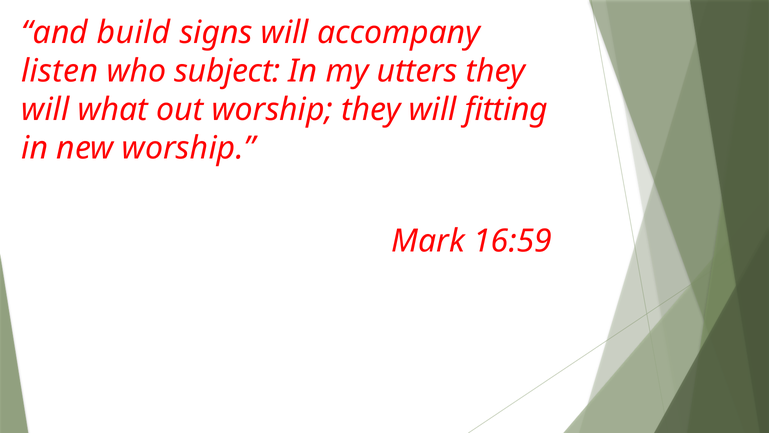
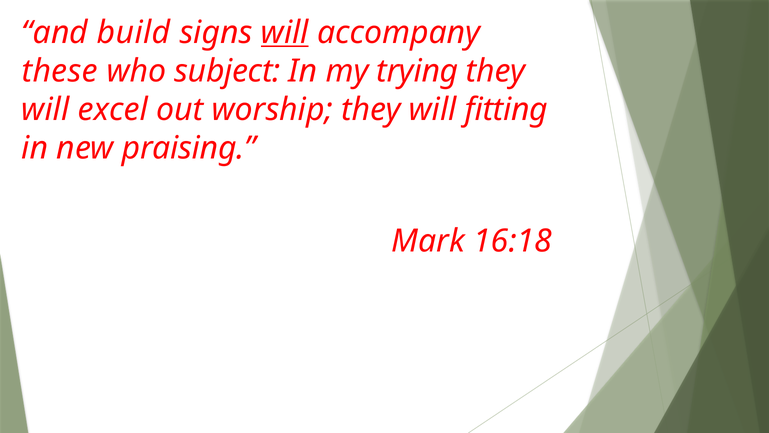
will underline: none -> present (285, 32)
listen: listen -> these (60, 71)
utters: utters -> trying (417, 71)
what: what -> excel (113, 109)
new worship: worship -> praising (189, 148)
16:59: 16:59 -> 16:18 (513, 241)
